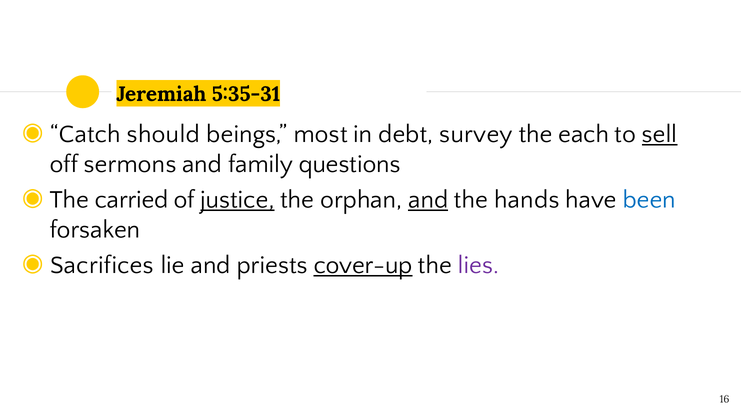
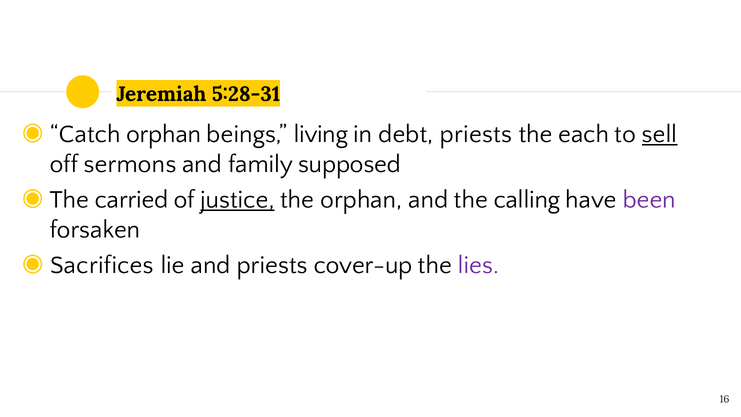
5:35-31: 5:35-31 -> 5:28-31 (246, 94)
Catch should: should -> orphan (164, 134)
most: most -> living (321, 134)
debt survey: survey -> priests (476, 134)
questions: questions -> supposed (350, 164)
and underline: present -> none (428, 200)
hands: hands -> calling (527, 200)
been colour: blue -> purple (649, 200)
cover-up underline: present -> none (363, 265)
